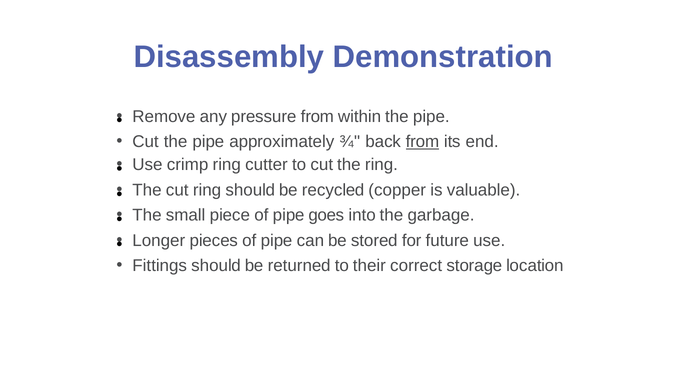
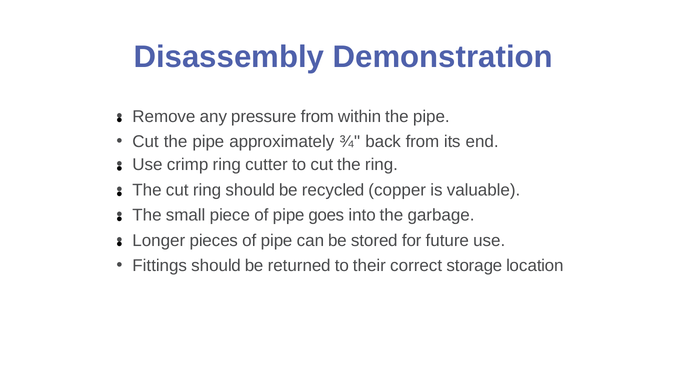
from underline: present -> none (422, 142)
